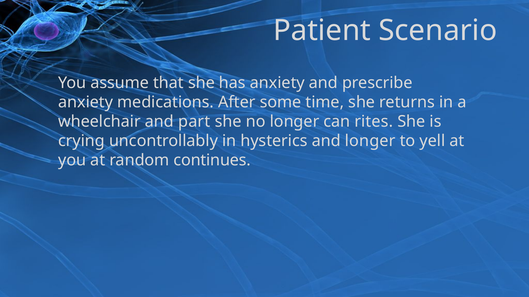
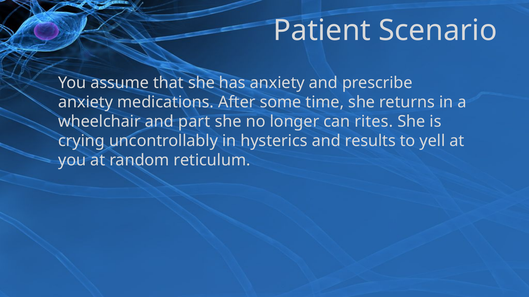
and longer: longer -> results (370, 141)
continues: continues -> reticulum (212, 160)
